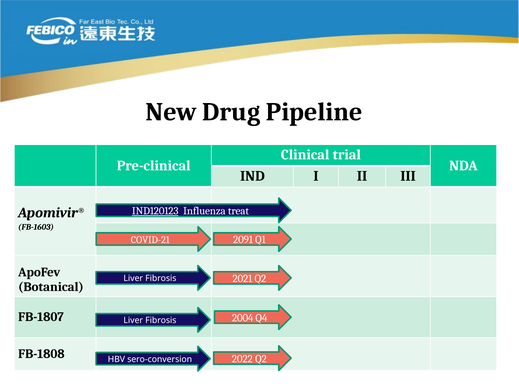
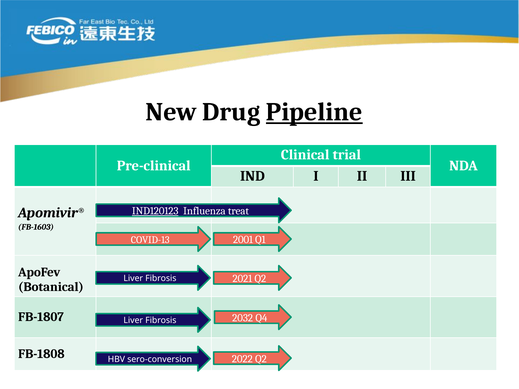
Pipeline underline: none -> present (314, 112)
2091: 2091 -> 2001 (243, 240)
COVID-21: COVID-21 -> COVID-13 (150, 240)
2004: 2004 -> 2032 (243, 318)
